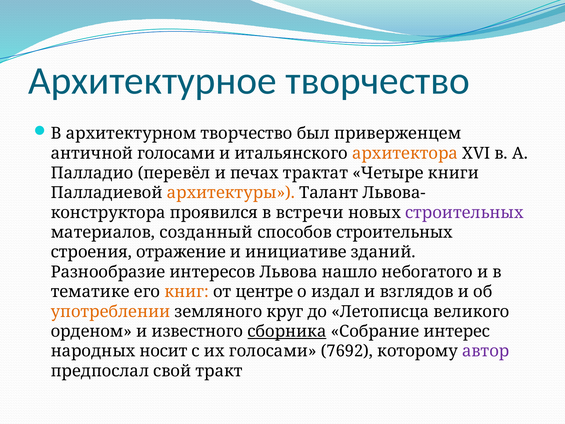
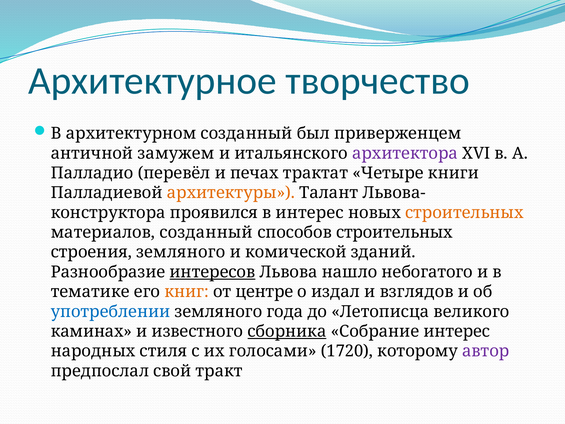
архитектурном творчество: творчество -> созданный (247, 133)
античной голосами: голосами -> замужем (176, 153)
архитектора colour: orange -> purple (405, 153)
в встречи: встречи -> интерес (310, 213)
строительных colour: purple -> orange (464, 213)
строения отражение: отражение -> земляного (181, 252)
инициативе: инициативе -> комической (296, 252)
интересов underline: none -> present (212, 272)
употреблении colour: orange -> blue (111, 311)
круг: круг -> года (285, 311)
орденом: орденом -> каминах (91, 331)
носит: носит -> стиля (163, 351)
7692: 7692 -> 1720 (347, 351)
